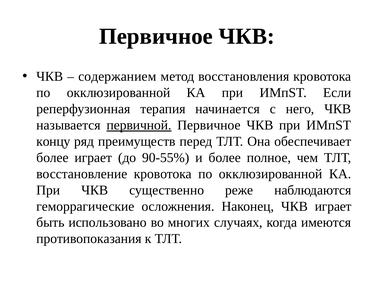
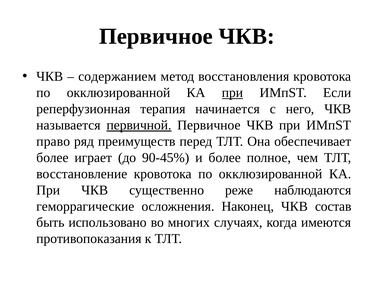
при underline: none -> present (233, 93)
концу: концу -> право (53, 141)
90-55%: 90-55% -> 90-45% (166, 157)
ЧКВ играет: играет -> состав (333, 206)
